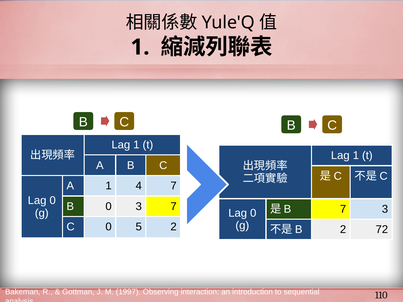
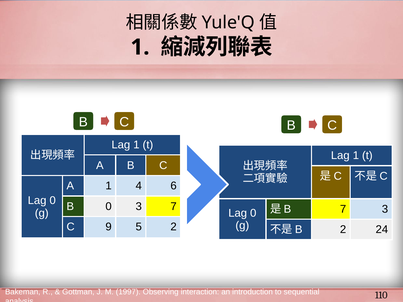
4 7: 7 -> 6 (174, 186)
C 0: 0 -> 9 (109, 227)
72: 72 -> 24 (382, 230)
